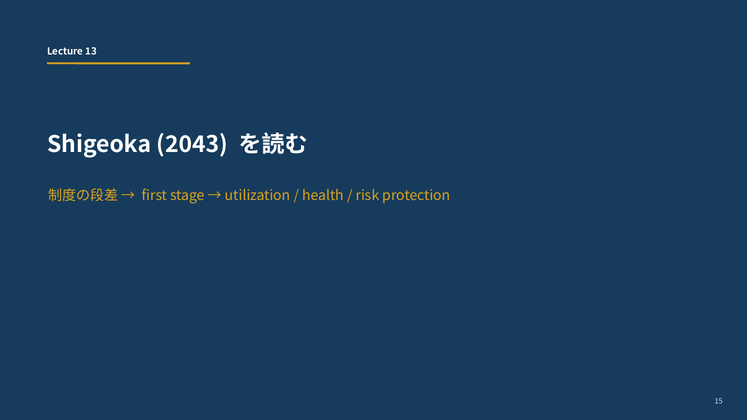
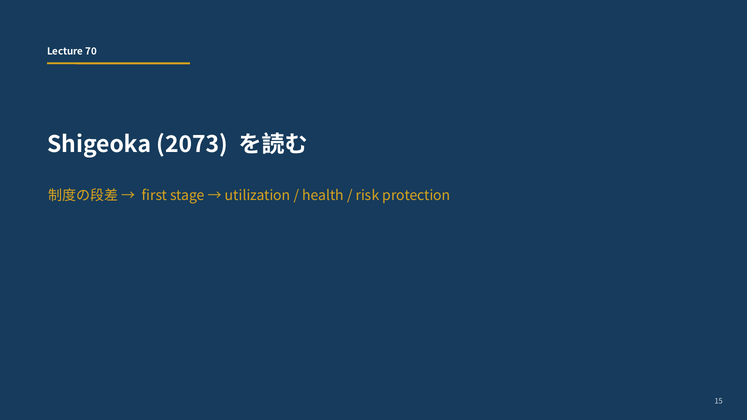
13: 13 -> 70 (91, 52)
2043: 2043 -> 2073 (192, 145)
